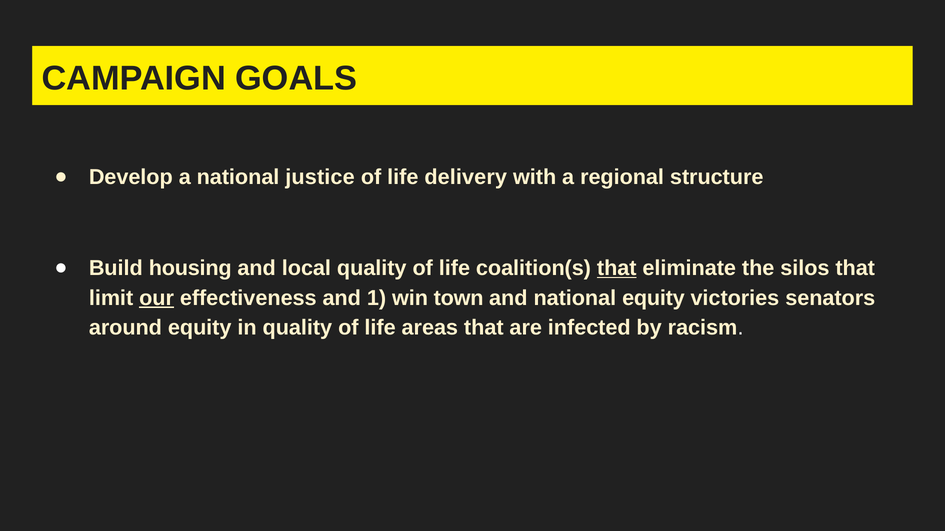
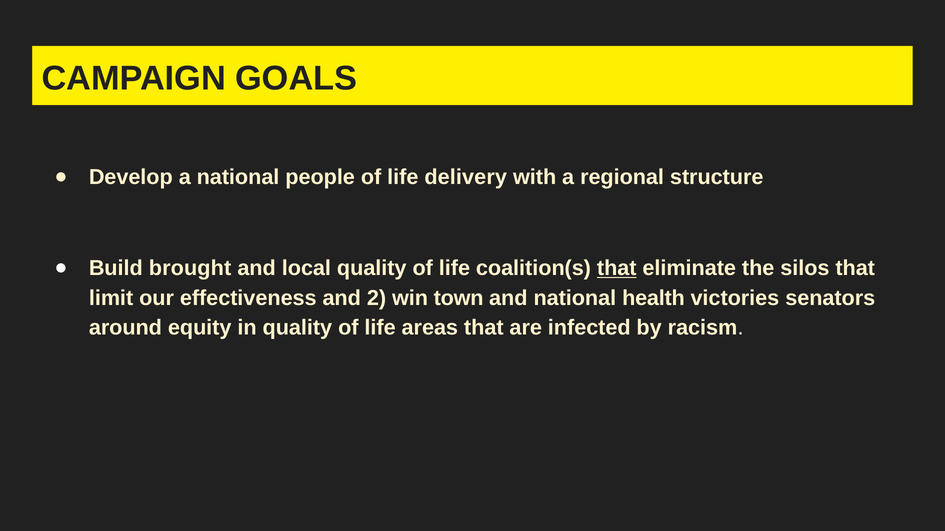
justice: justice -> people (320, 178)
housing: housing -> brought (190, 269)
our underline: present -> none (157, 298)
1: 1 -> 2 (377, 298)
national equity: equity -> health (653, 298)
